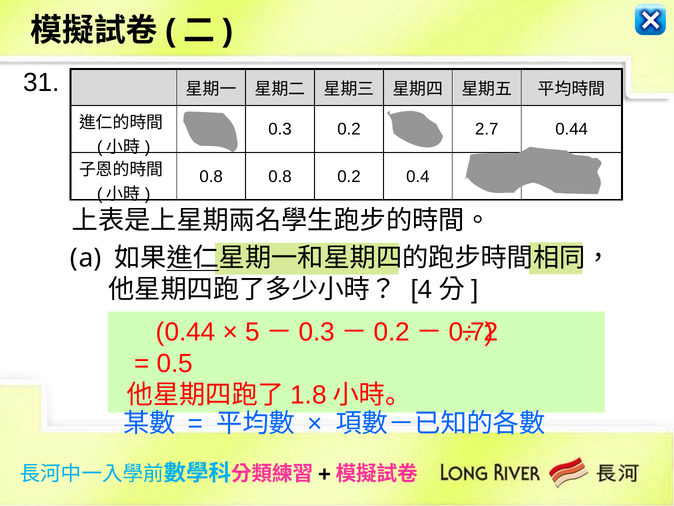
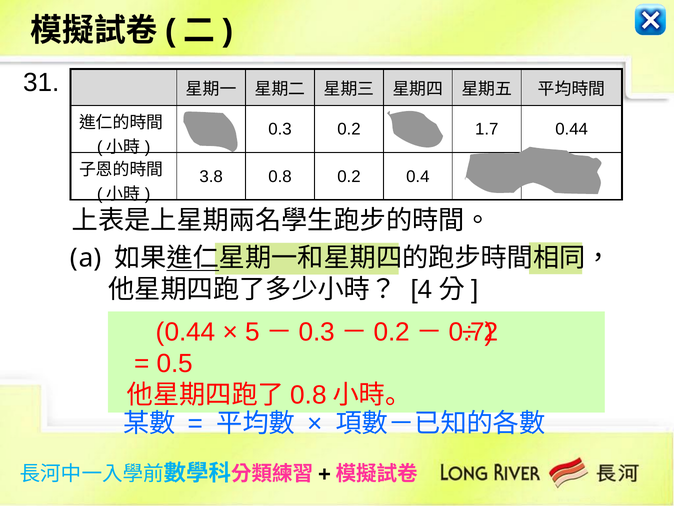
2.7: 2.7 -> 1.7 (487, 129)
0.8: 0.8 -> 3.8 (211, 176)
1.8: 1.8 -> 0.8 (308, 395)
